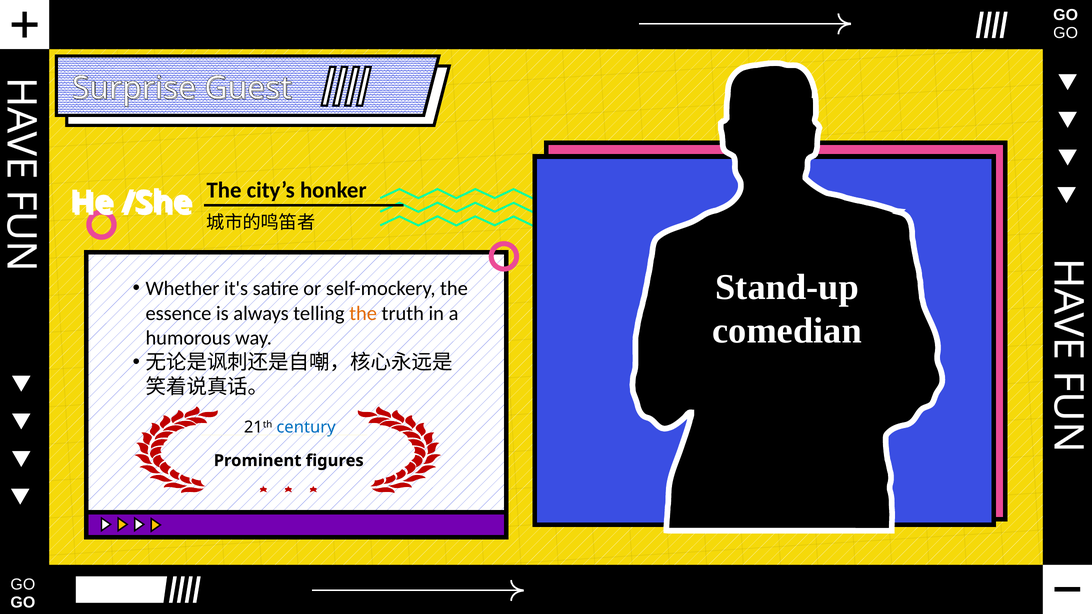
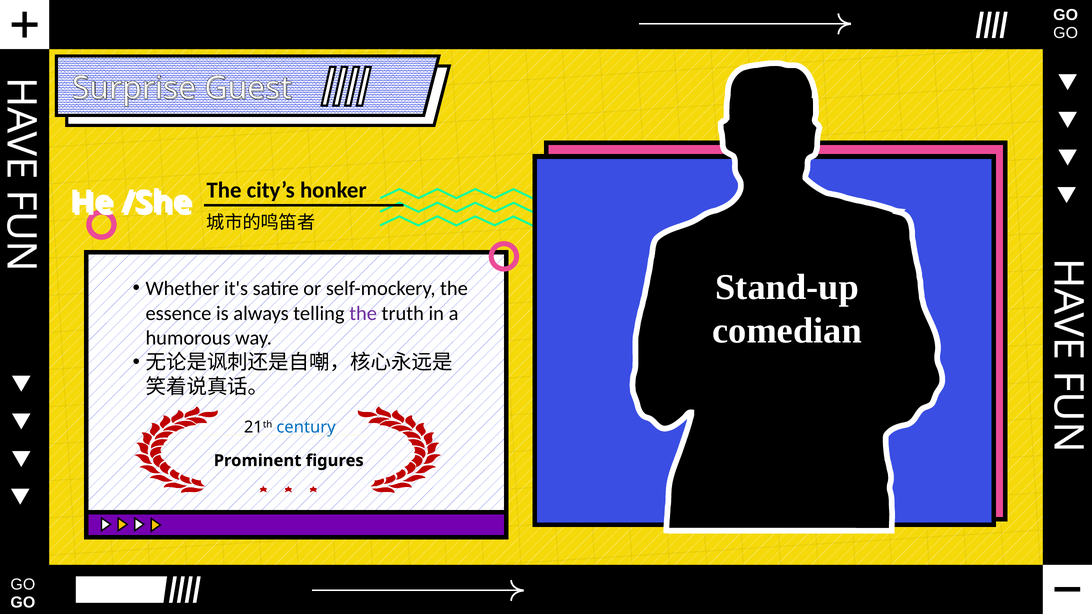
the colour: orange -> purple (363, 313)
